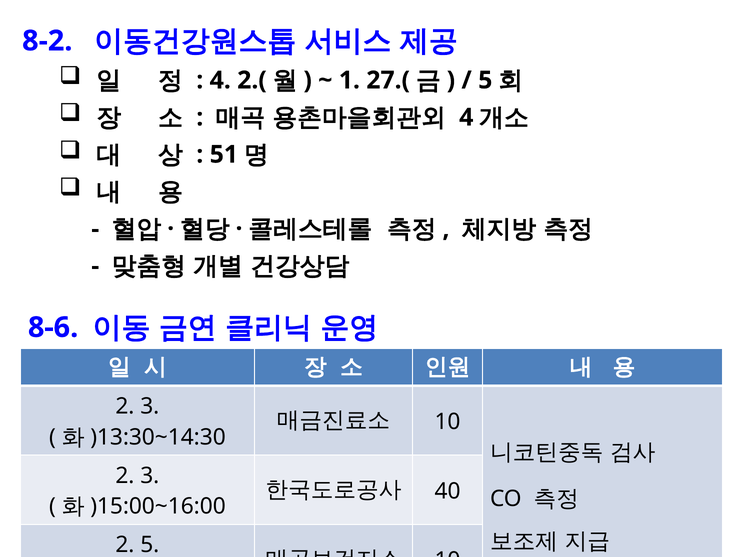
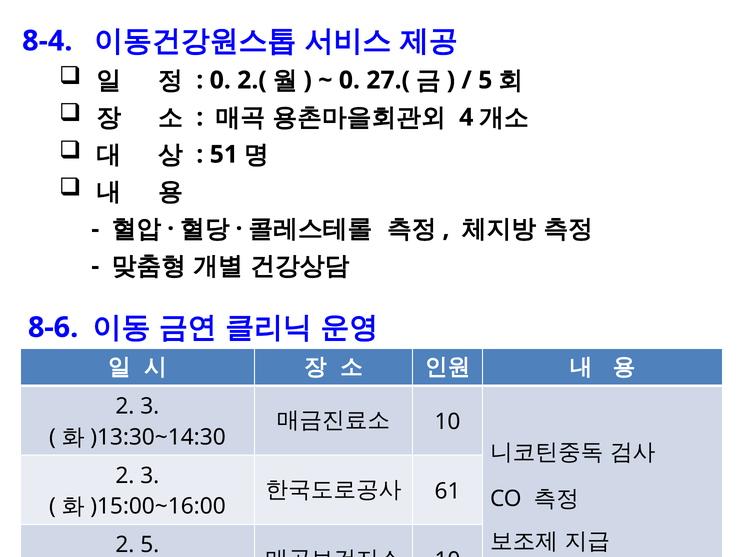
8-2: 8-2 -> 8-4 (47, 41)
4: 4 -> 0 (220, 80)
1: 1 -> 0 (349, 80)
40: 40 -> 61 (448, 491)
